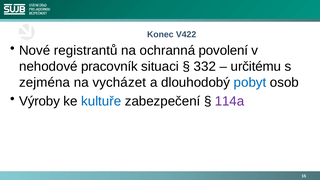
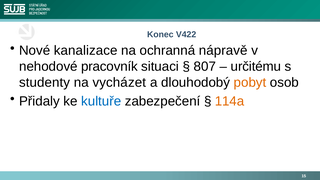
registrantů: registrantů -> kanalizace (86, 51)
povolení: povolení -> nápravě (223, 51)
332: 332 -> 807 (205, 67)
zejména: zejména -> studenty (45, 83)
pobyt colour: blue -> orange (250, 83)
Výroby: Výroby -> Přidaly (39, 101)
114a colour: purple -> orange (230, 101)
